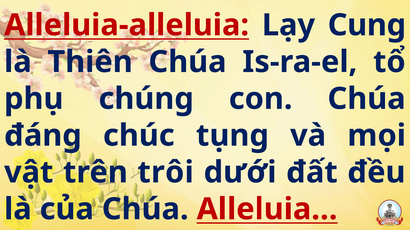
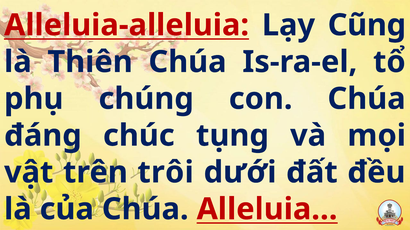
Cung: Cung -> Cũng (367, 25)
